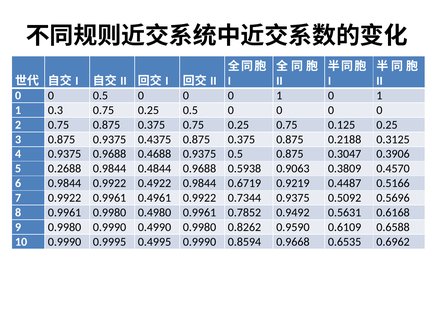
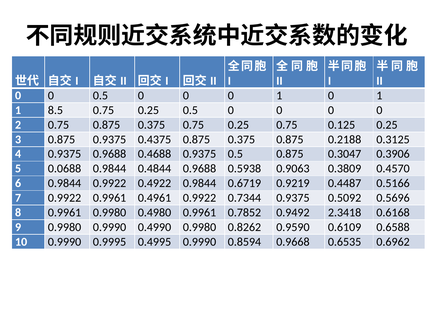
0.3: 0.3 -> 8.5 (55, 110)
0.2688: 0.2688 -> 0.0688 (65, 169)
0.5631: 0.5631 -> 2.3418 (345, 213)
